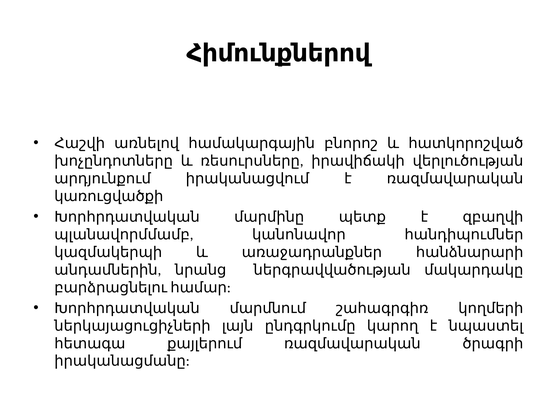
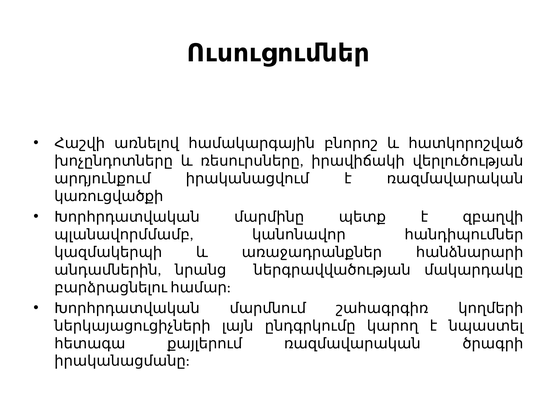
Հիմունքներով: Հիմունքներով -> Ուսուցումներ (278, 53)
